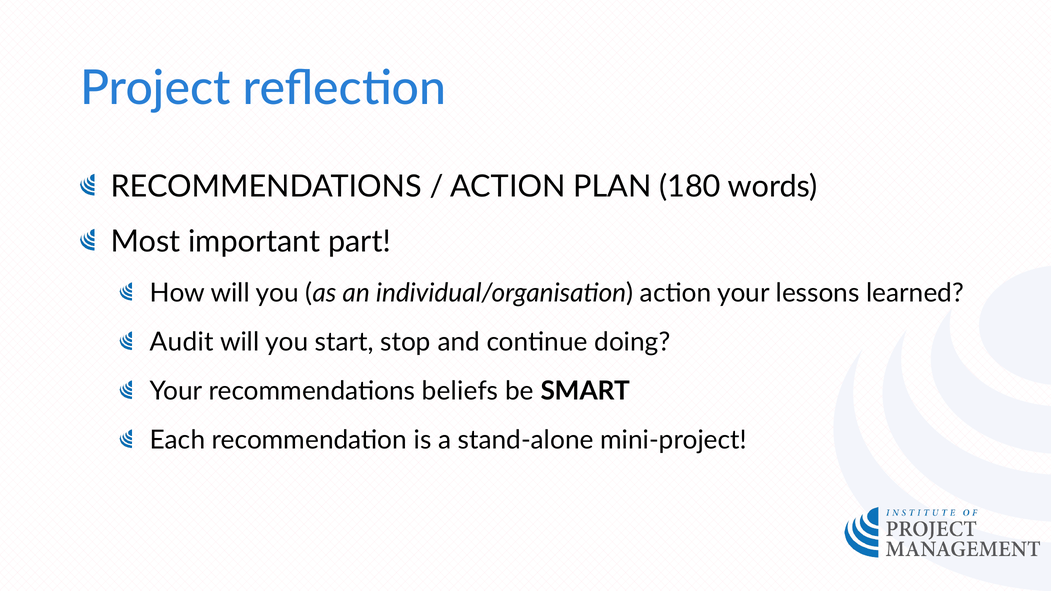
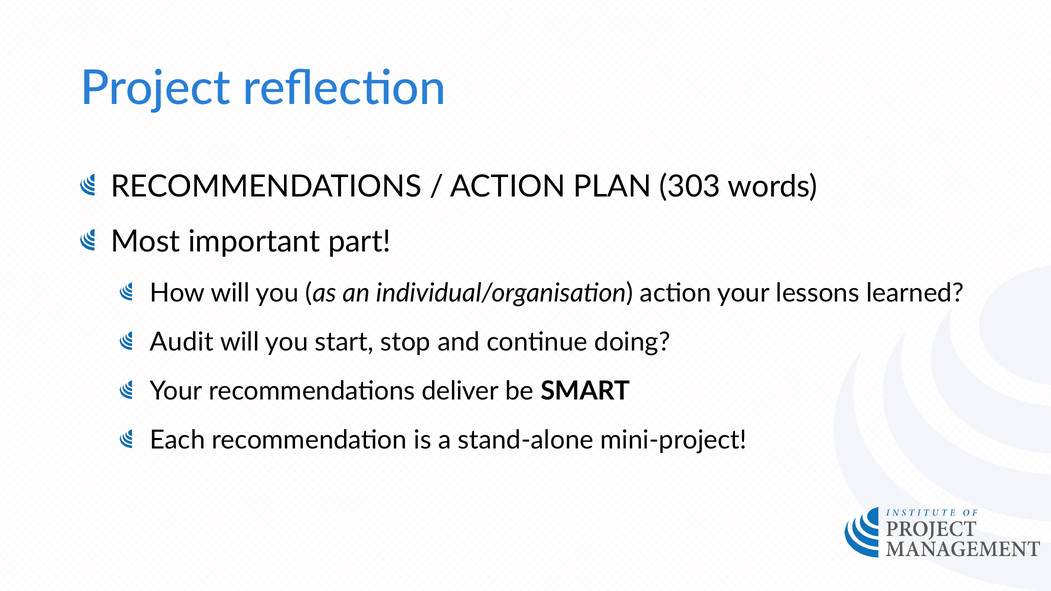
180: 180 -> 303 (690, 187)
beliefs: beliefs -> deliver (460, 391)
